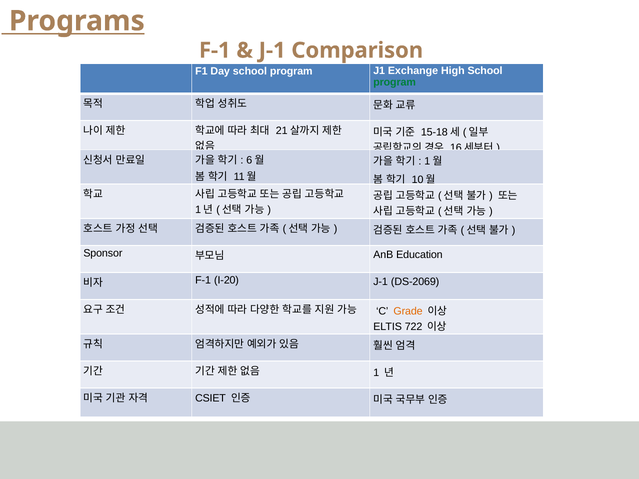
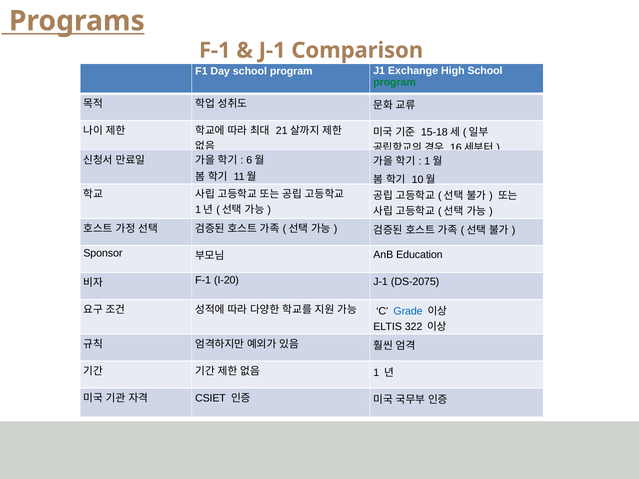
DS-2069: DS-2069 -> DS-2075 (415, 282)
Grade colour: orange -> blue (408, 311)
722: 722 -> 322 (414, 327)
